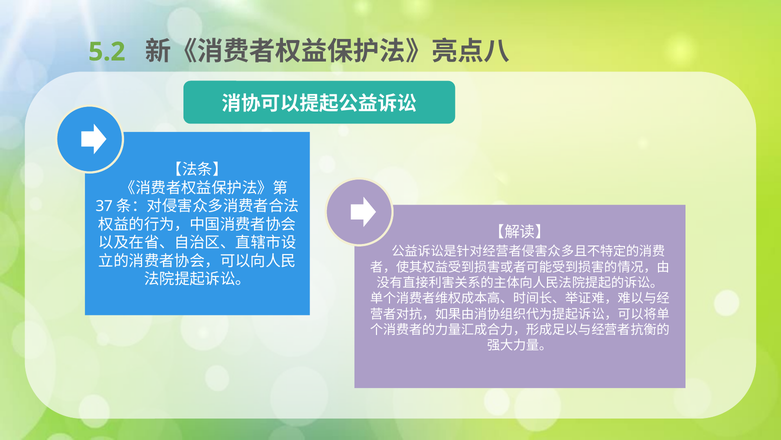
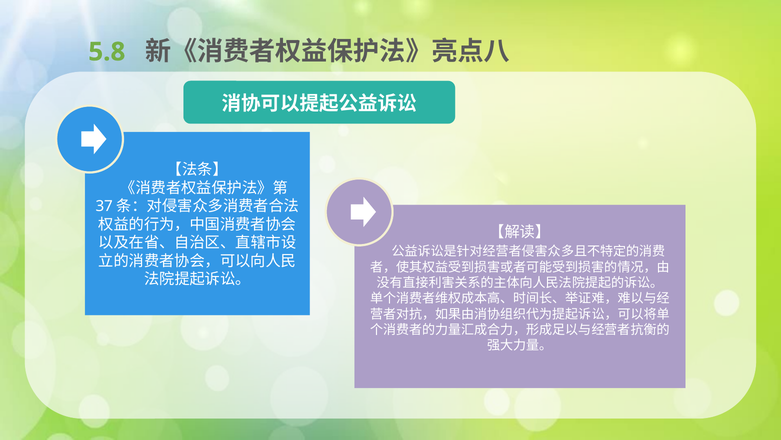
5.2: 5.2 -> 5.8 (107, 52)
